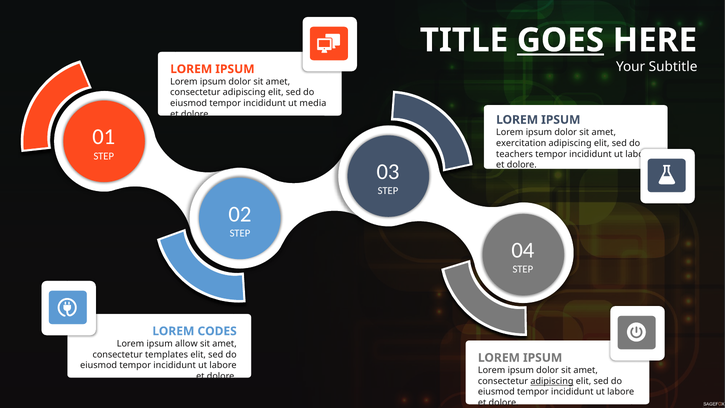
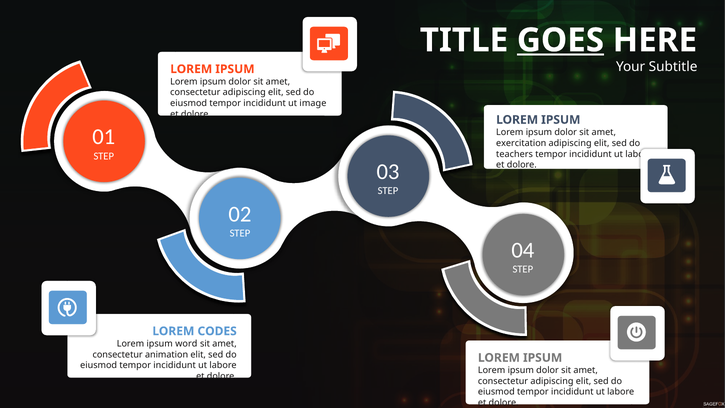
media: media -> image (313, 103)
allow: allow -> word (186, 344)
templates: templates -> animation (167, 354)
adipiscing underline: present -> none (552, 381)
